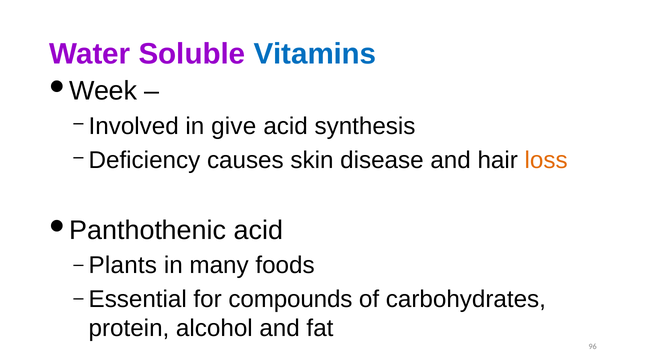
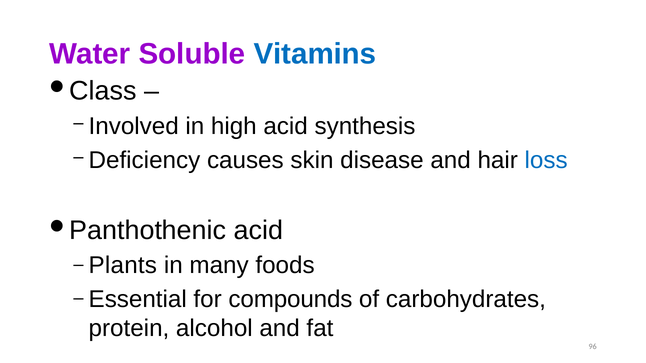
Week: Week -> Class (103, 91)
give: give -> high (234, 126)
loss colour: orange -> blue (546, 160)
